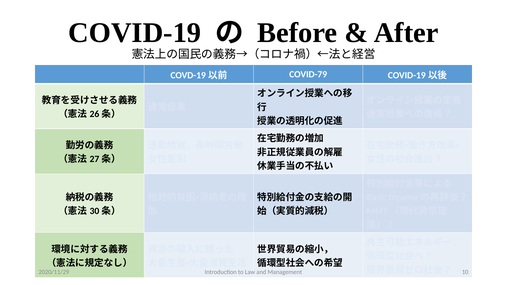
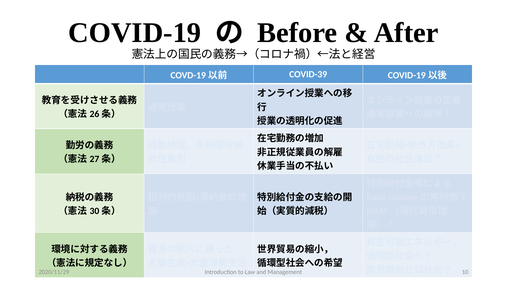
COVID-79: COVID-79 -> COVID-39 (308, 74)
